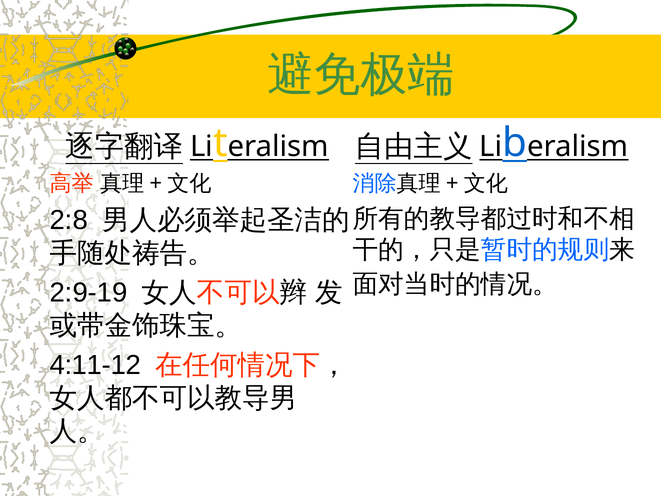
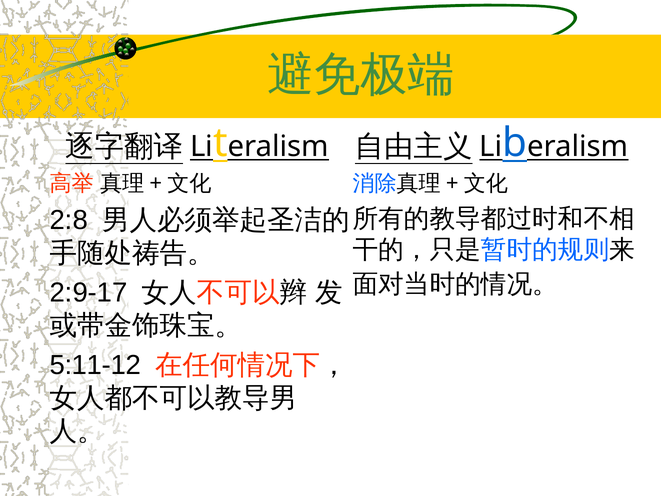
2:9-19: 2:9-19 -> 2:9-17 (89, 293)
4:11-12: 4:11-12 -> 5:11-12 (95, 365)
